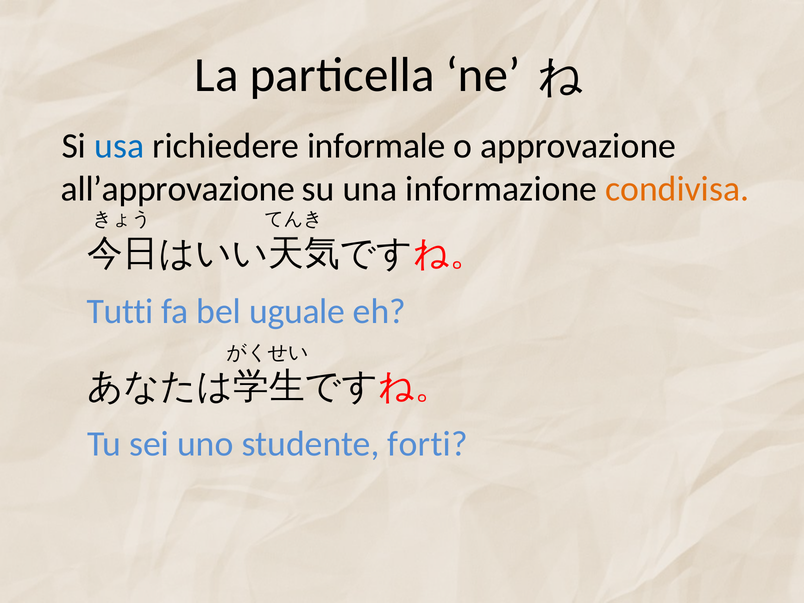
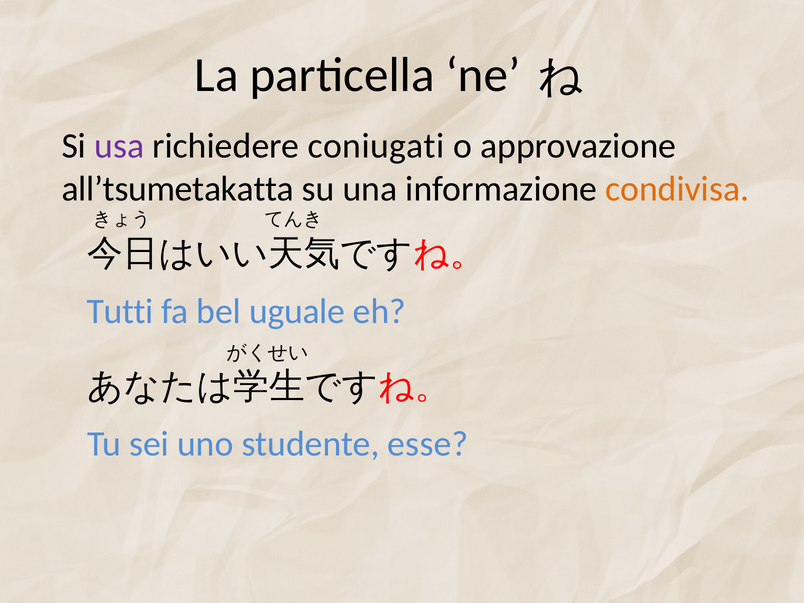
usa colour: blue -> purple (119, 146)
informale: informale -> coniugati (376, 146)
all’approvazione: all’approvazione -> all’tsumetakatta (178, 189)
forti: forti -> esse (428, 444)
